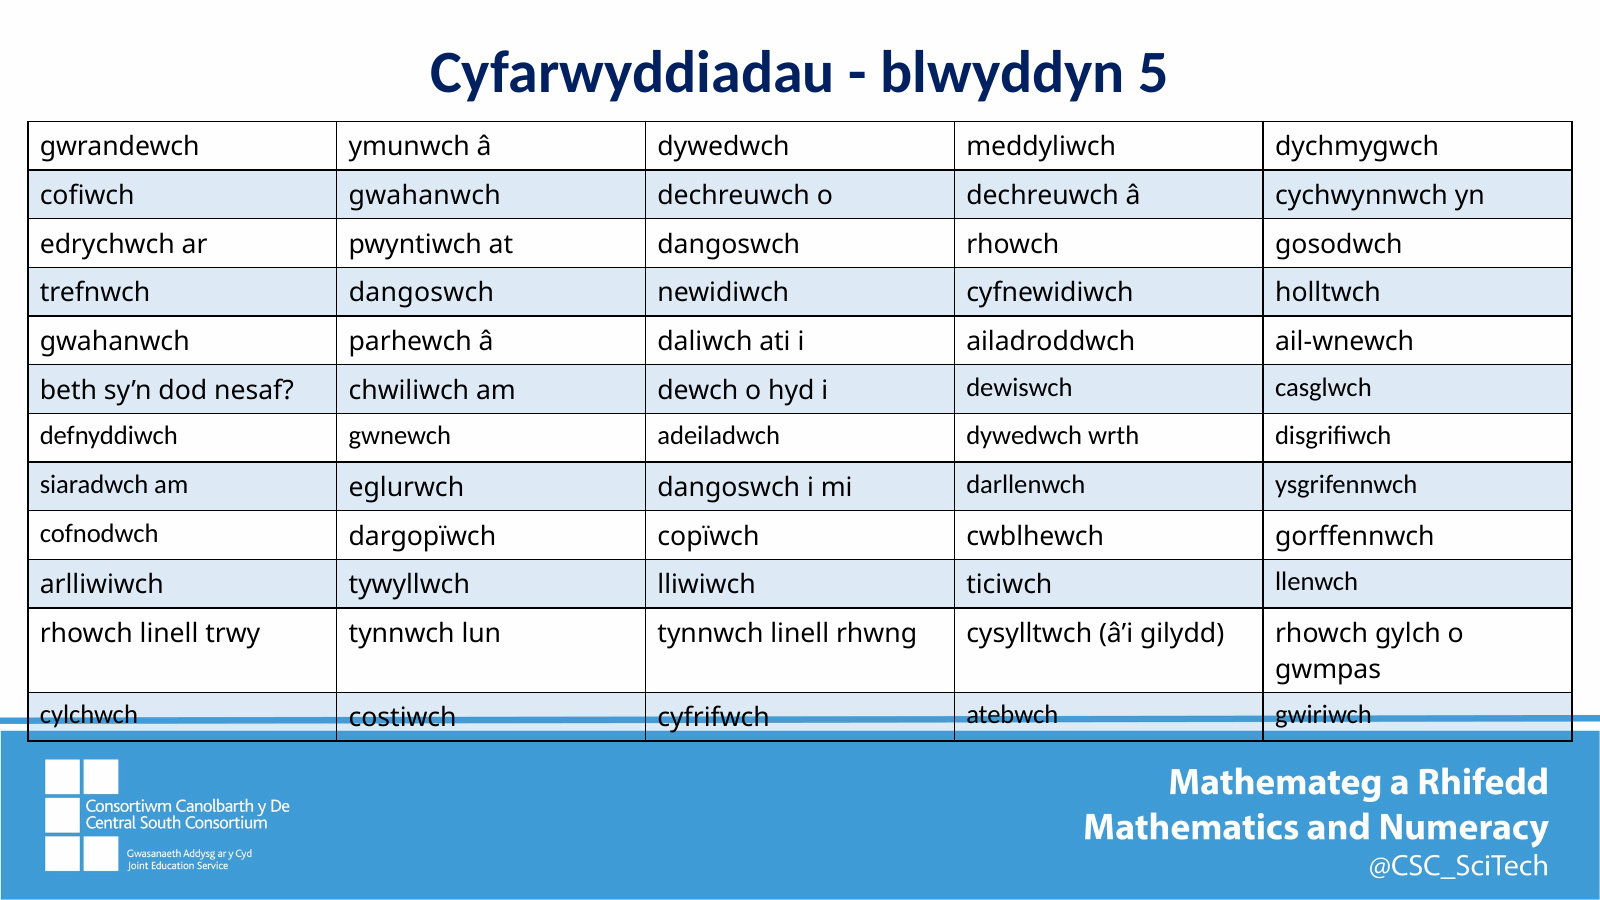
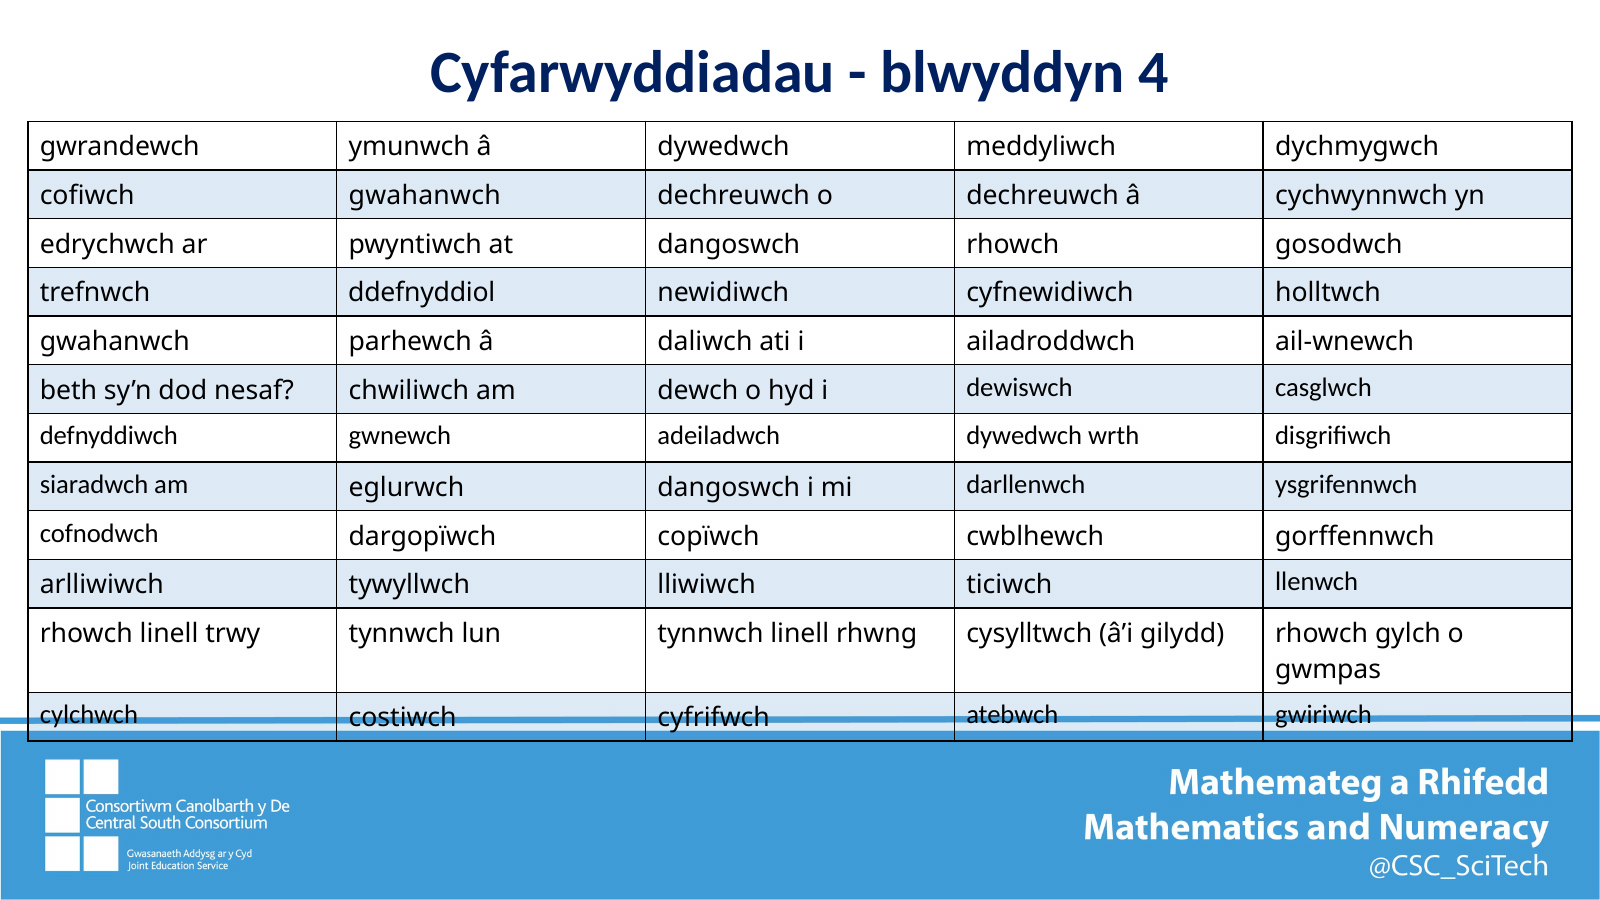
5: 5 -> 4 (1154, 73)
trefnwch dangoswch: dangoswch -> ddefnyddiol (422, 293)
